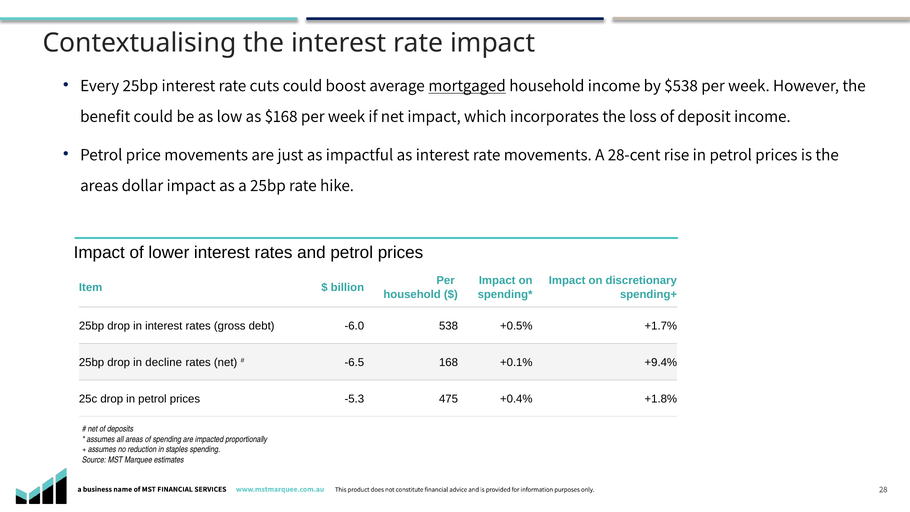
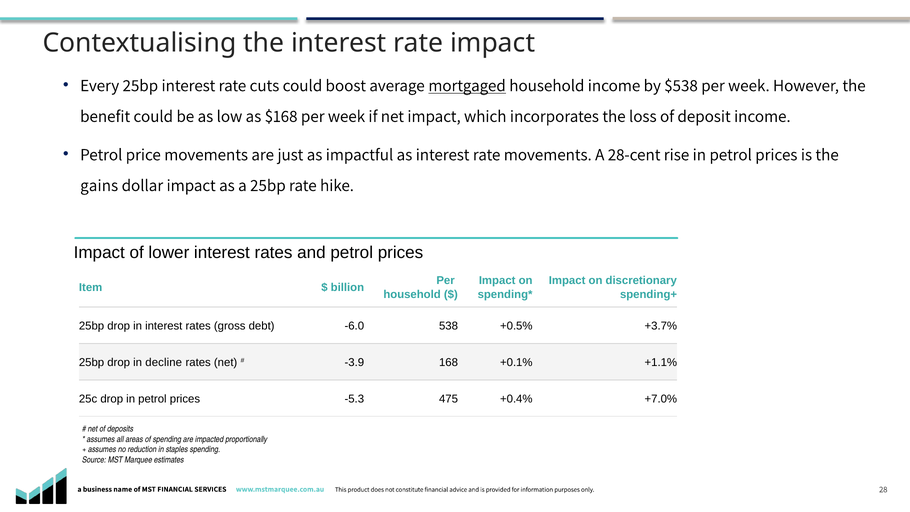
areas: areas -> gains (99, 185)
+1.7%: +1.7% -> +3.7% (661, 326)
-6.5: -6.5 -> -3.9 (354, 362)
+9.4%: +9.4% -> +1.1% (661, 362)
+1.8%: +1.8% -> +7.0% (661, 399)
